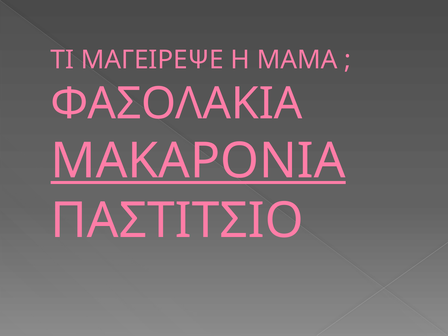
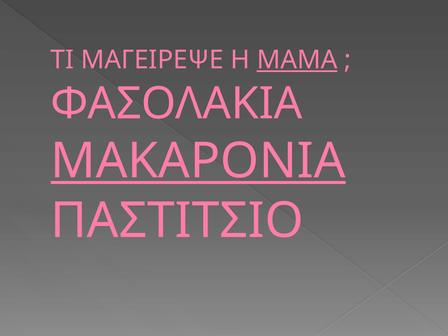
ΜΑΜΑ underline: none -> present (297, 60)
